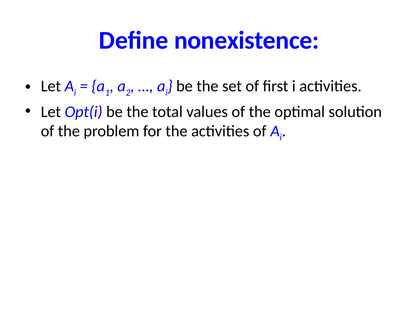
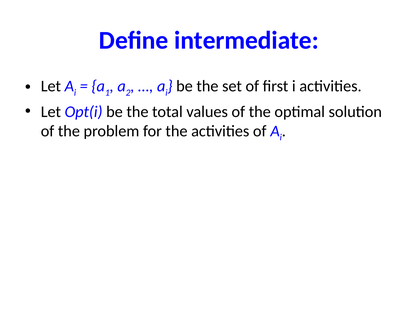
nonexistence: nonexistence -> intermediate (246, 40)
